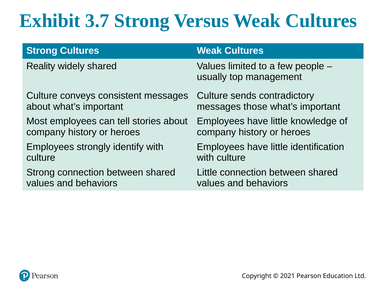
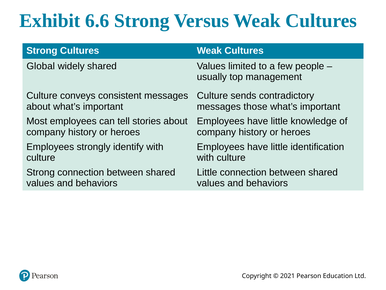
3.7: 3.7 -> 6.6 (97, 21)
Reality: Reality -> Global (41, 66)
